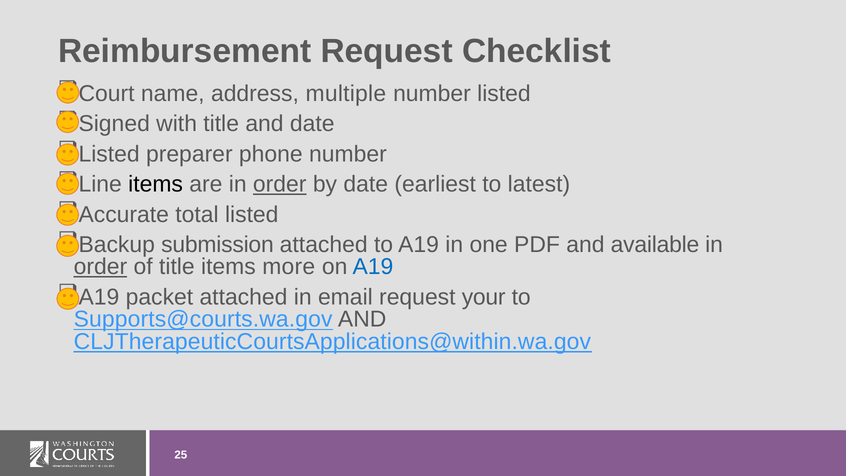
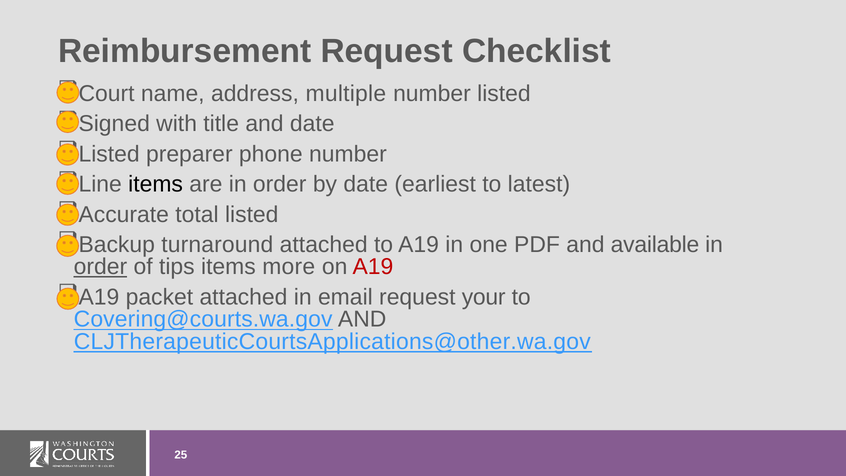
order underline: present -> none (280, 184)
submission: submission -> turnaround (217, 245)
of title: title -> tips (177, 267)
A19 colour: blue -> red (373, 267)
Supports@courts.wa.gov: Supports@courts.wa.gov -> Covering@courts.wa.gov (203, 319)
CLJTherapeuticCourtsApplications@within.wa.gov: CLJTherapeuticCourtsApplications@within.wa.gov -> CLJTherapeuticCourtsApplications@other.wa.gov (332, 342)
